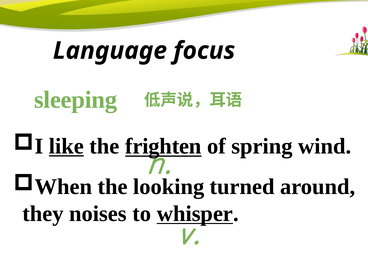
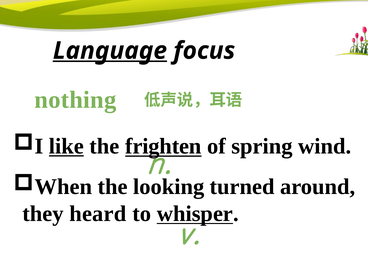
Language underline: none -> present (110, 51)
sleeping: sleeping -> nothing (75, 100)
noises: noises -> heard (98, 214)
